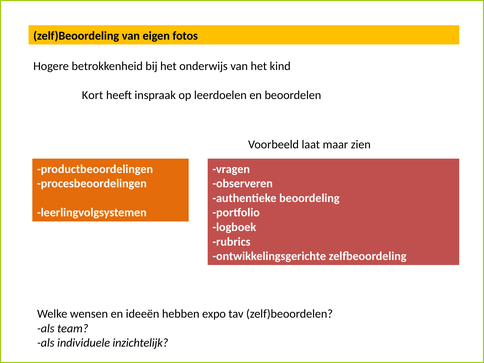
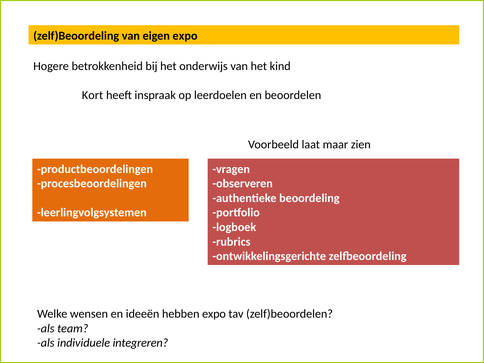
eigen fotos: fotos -> expo (185, 36)
inzichtelijk: inzichtelijk -> integreren (140, 343)
